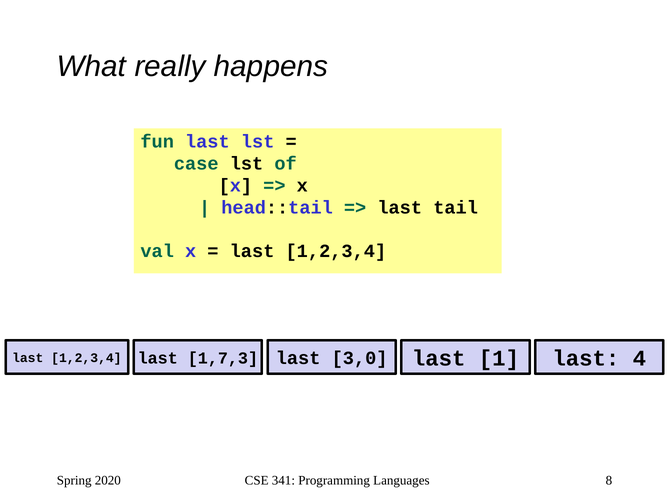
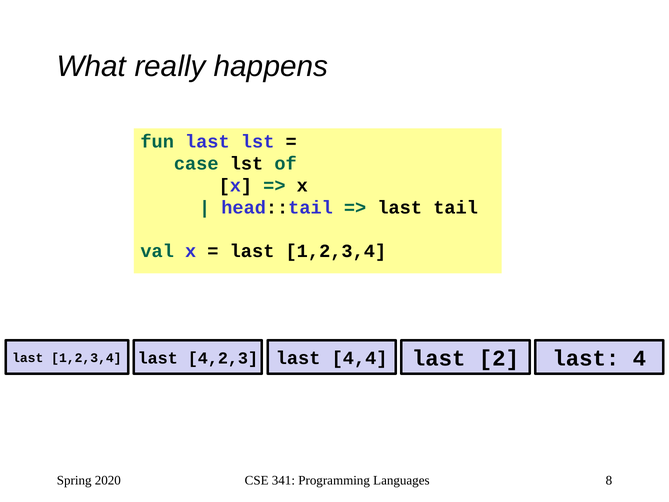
1,7,3: 1,7,3 -> 4,2,3 (223, 358)
3,0: 3,0 -> 4,4 (360, 358)
1: 1 -> 2 (499, 358)
